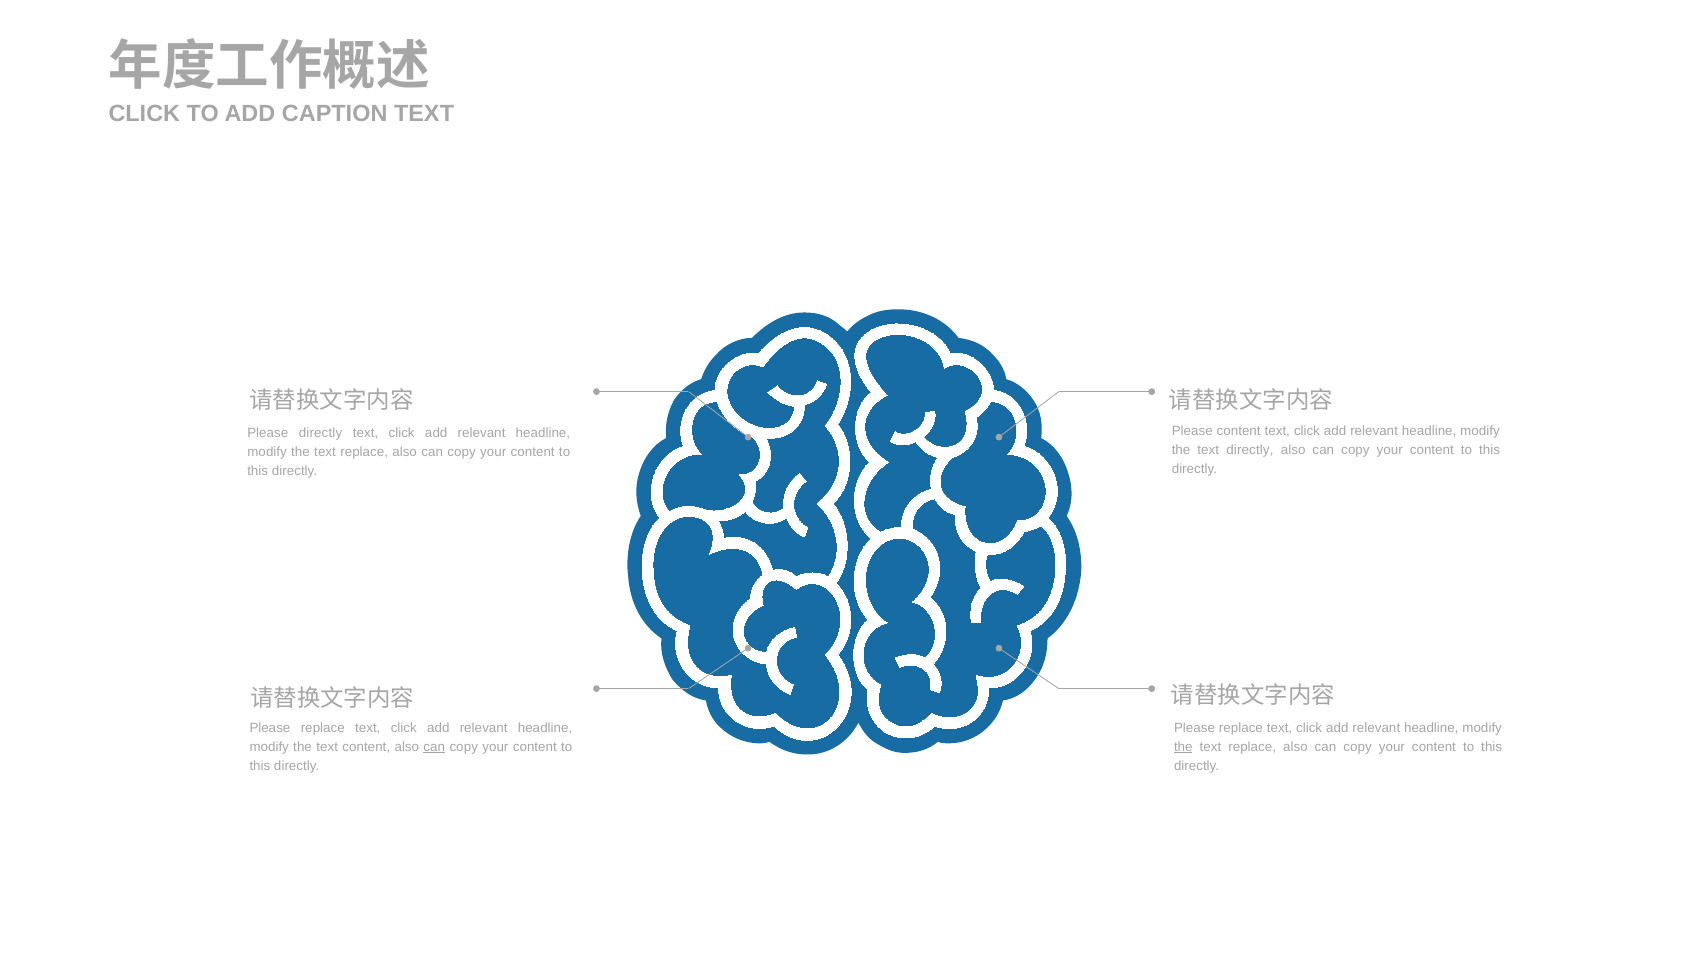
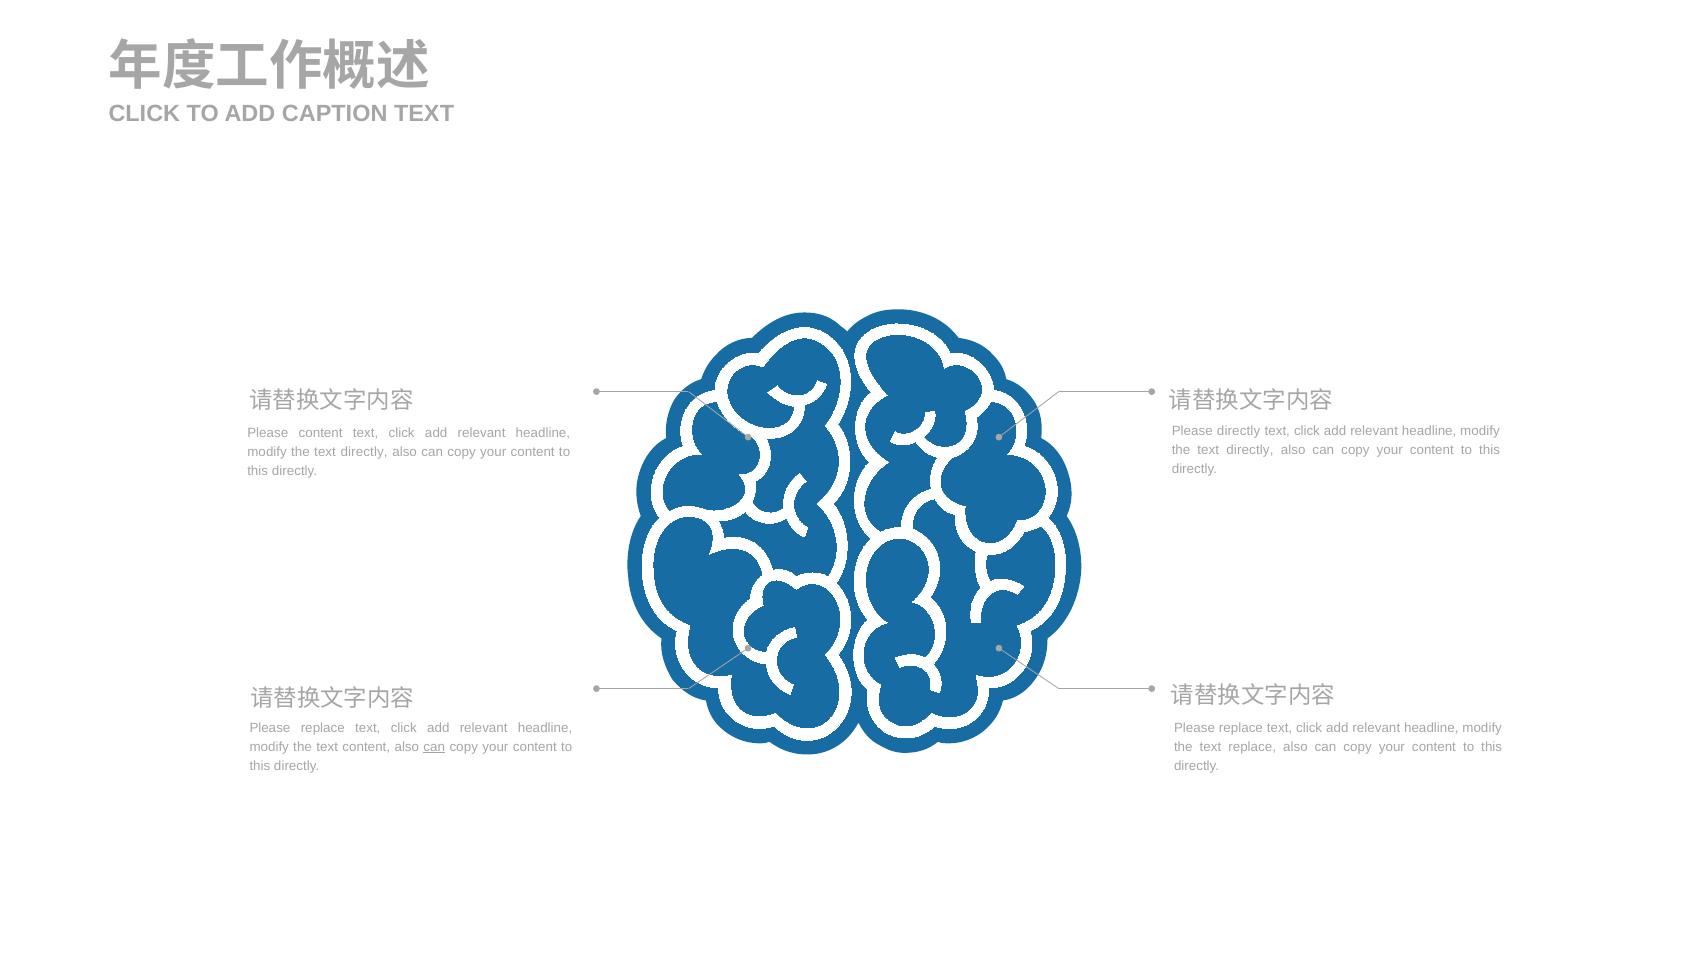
Please content: content -> directly (1239, 431)
Please directly: directly -> content (321, 433)
replace: replace -> directly (364, 452)
the underline: present -> none (1183, 747)
